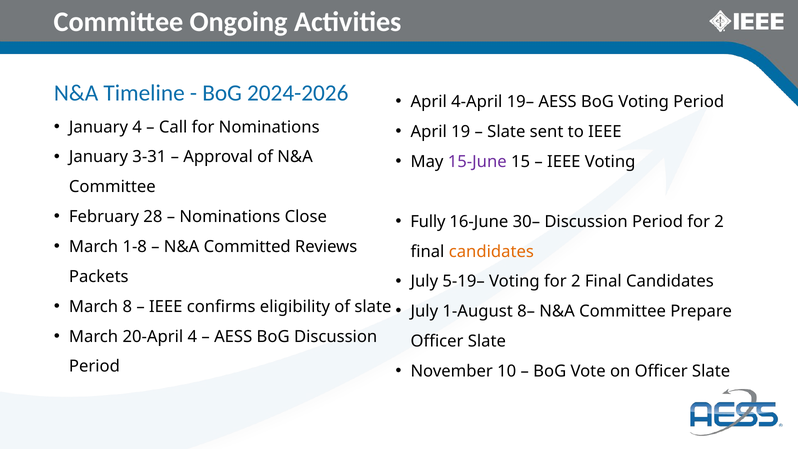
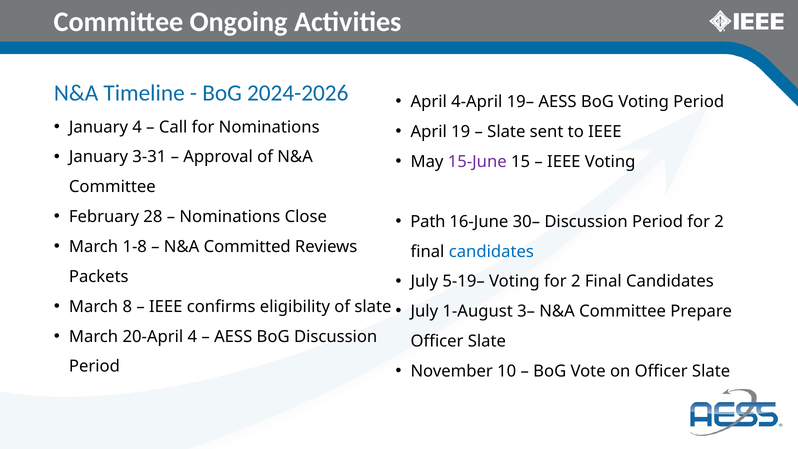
Fully: Fully -> Path (428, 222)
candidates colour: orange -> blue (491, 251)
8–: 8– -> 3– (526, 311)
